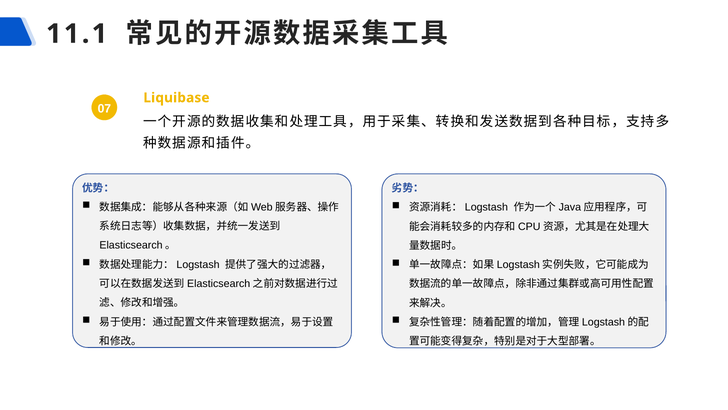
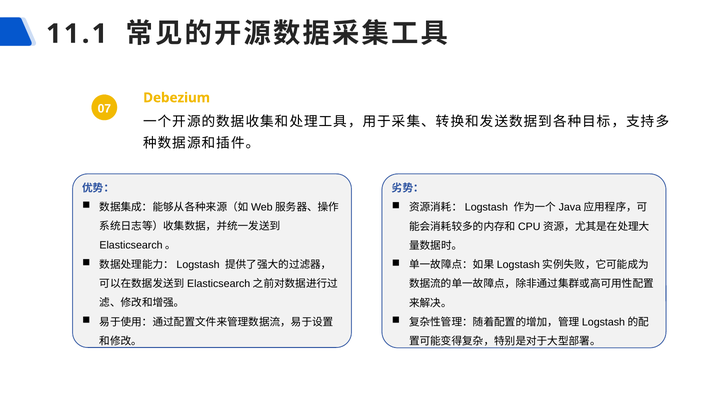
Liquibase: Liquibase -> Debezium (177, 98)
